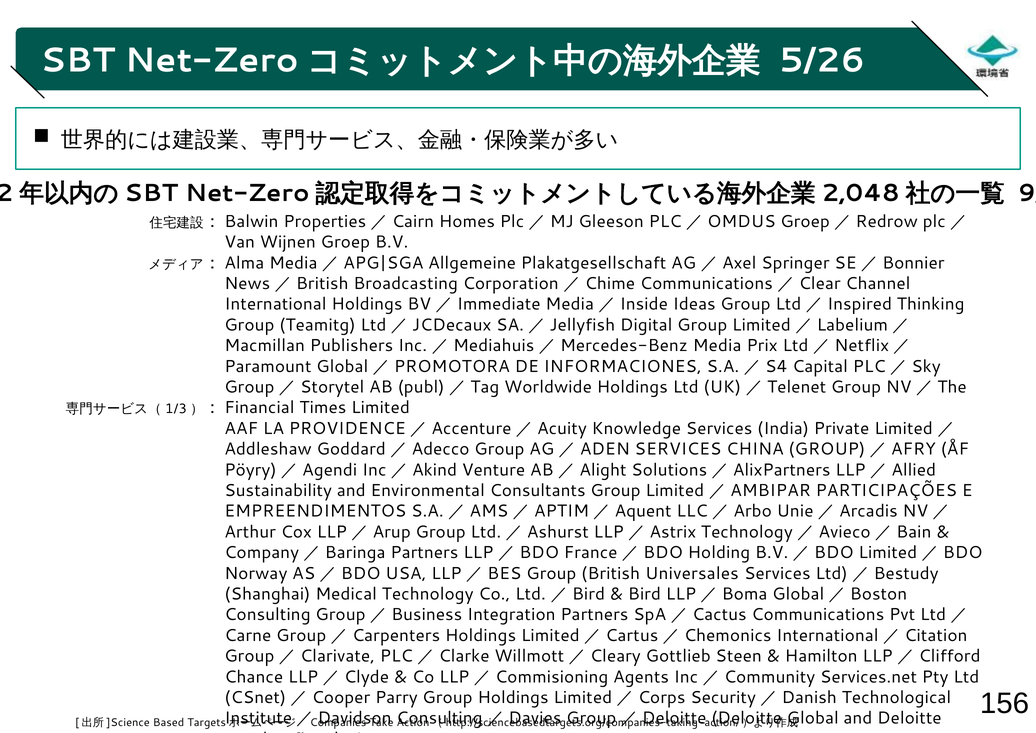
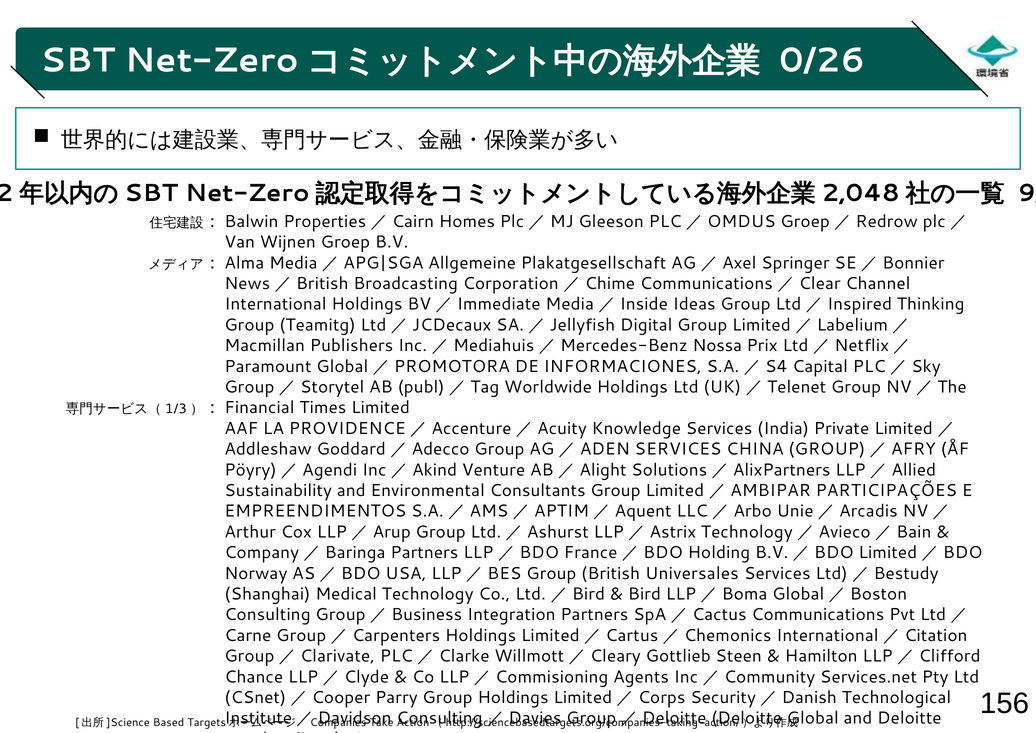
5/26: 5/26 -> 0/26 (822, 60)
Media: Media -> Nossa (717, 345)
